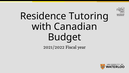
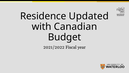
Tutoring: Tutoring -> Updated (89, 16)
